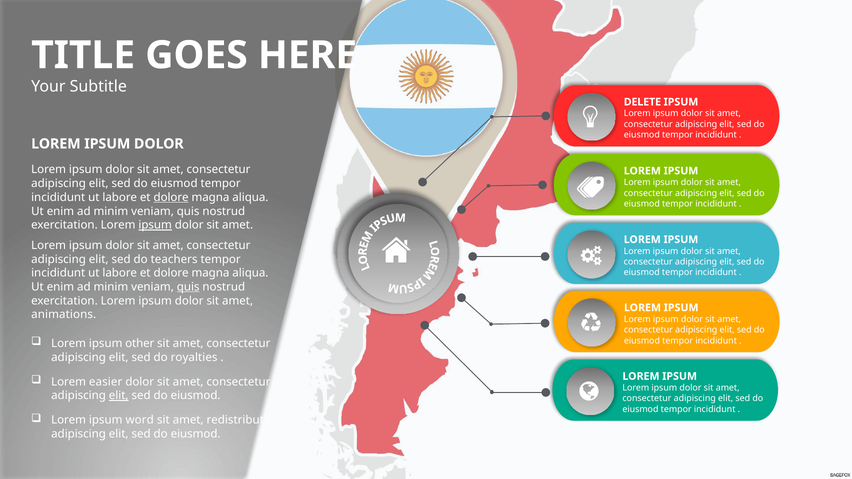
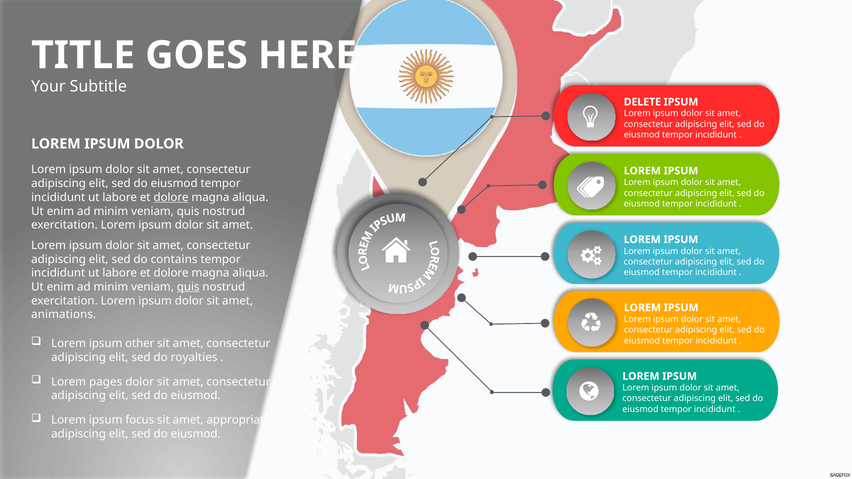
ipsum underline: present -> none (155, 225)
teachers: teachers -> contains (174, 259)
easier: easier -> pages (106, 382)
elit underline: present -> none (119, 396)
word: word -> focus (140, 420)
redistribute: redistribute -> appropriate (239, 420)
